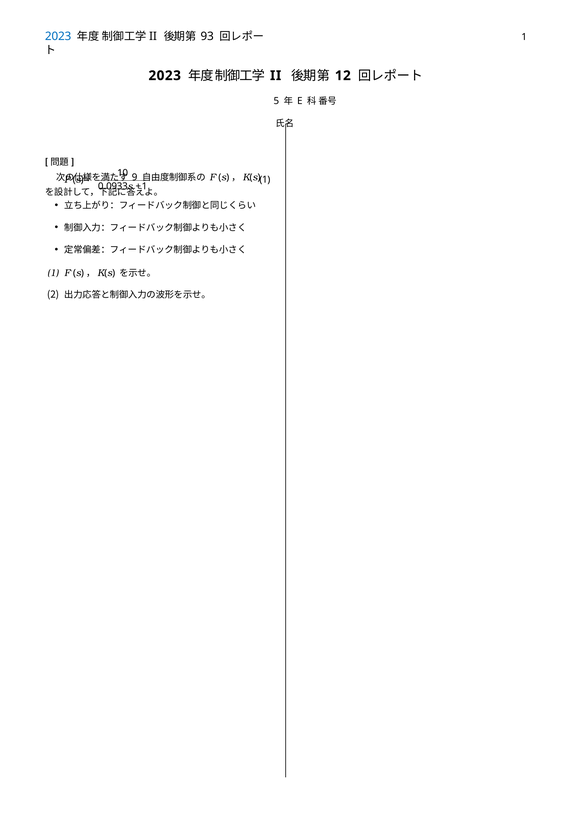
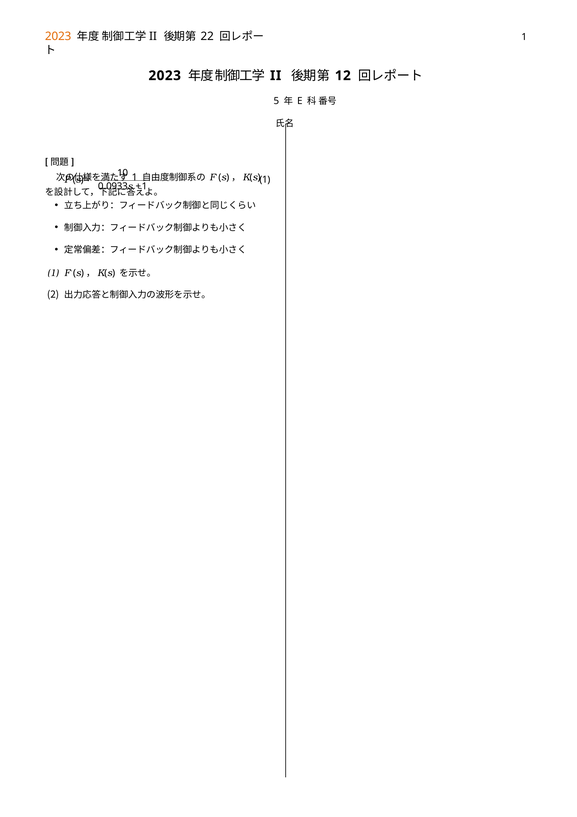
2023 colour: blue -> orange (58, 36)
93: 93 -> 22 (207, 36)
9: 9 -> 1 (135, 177)
